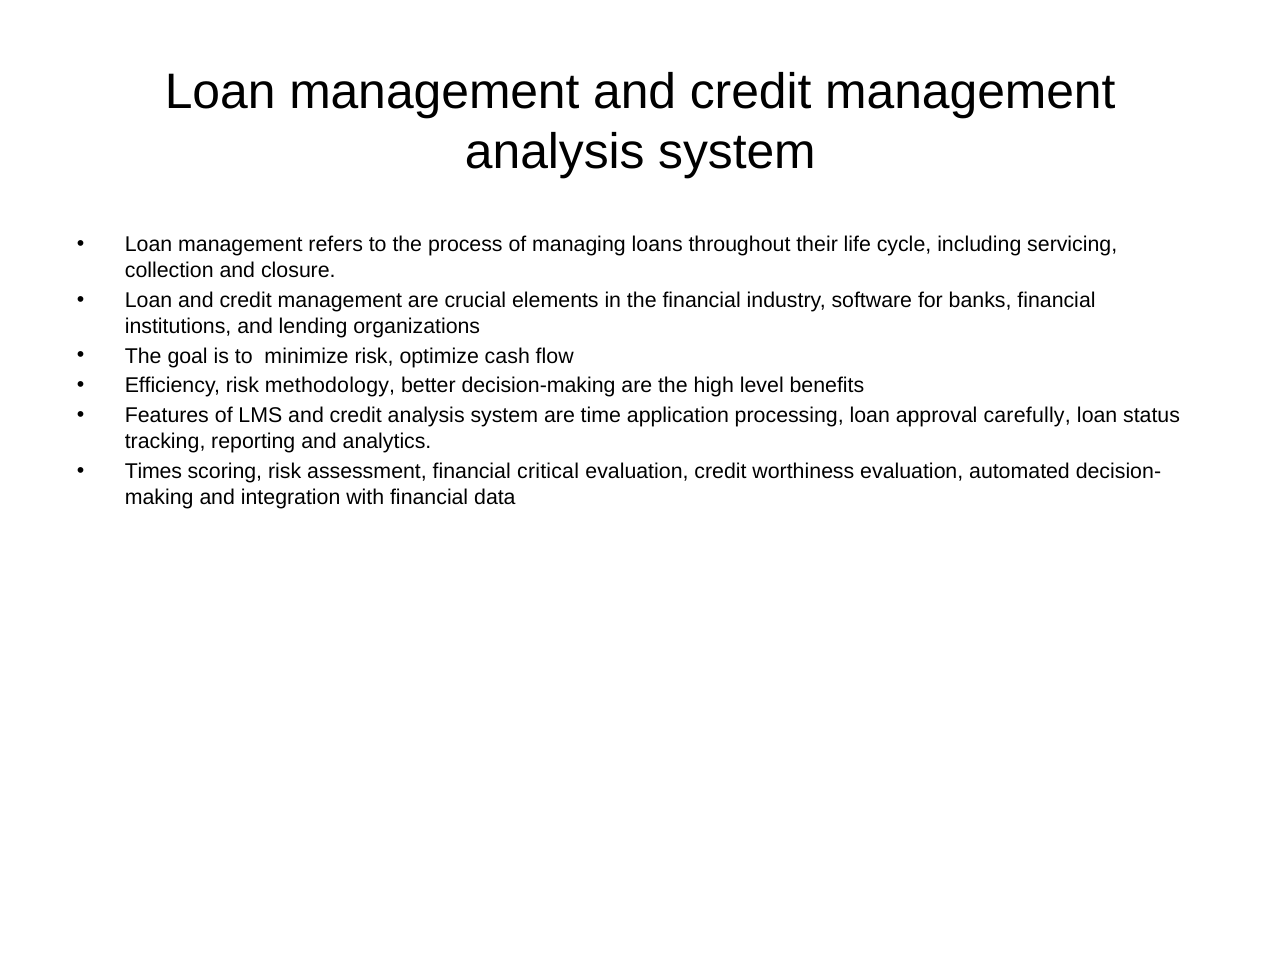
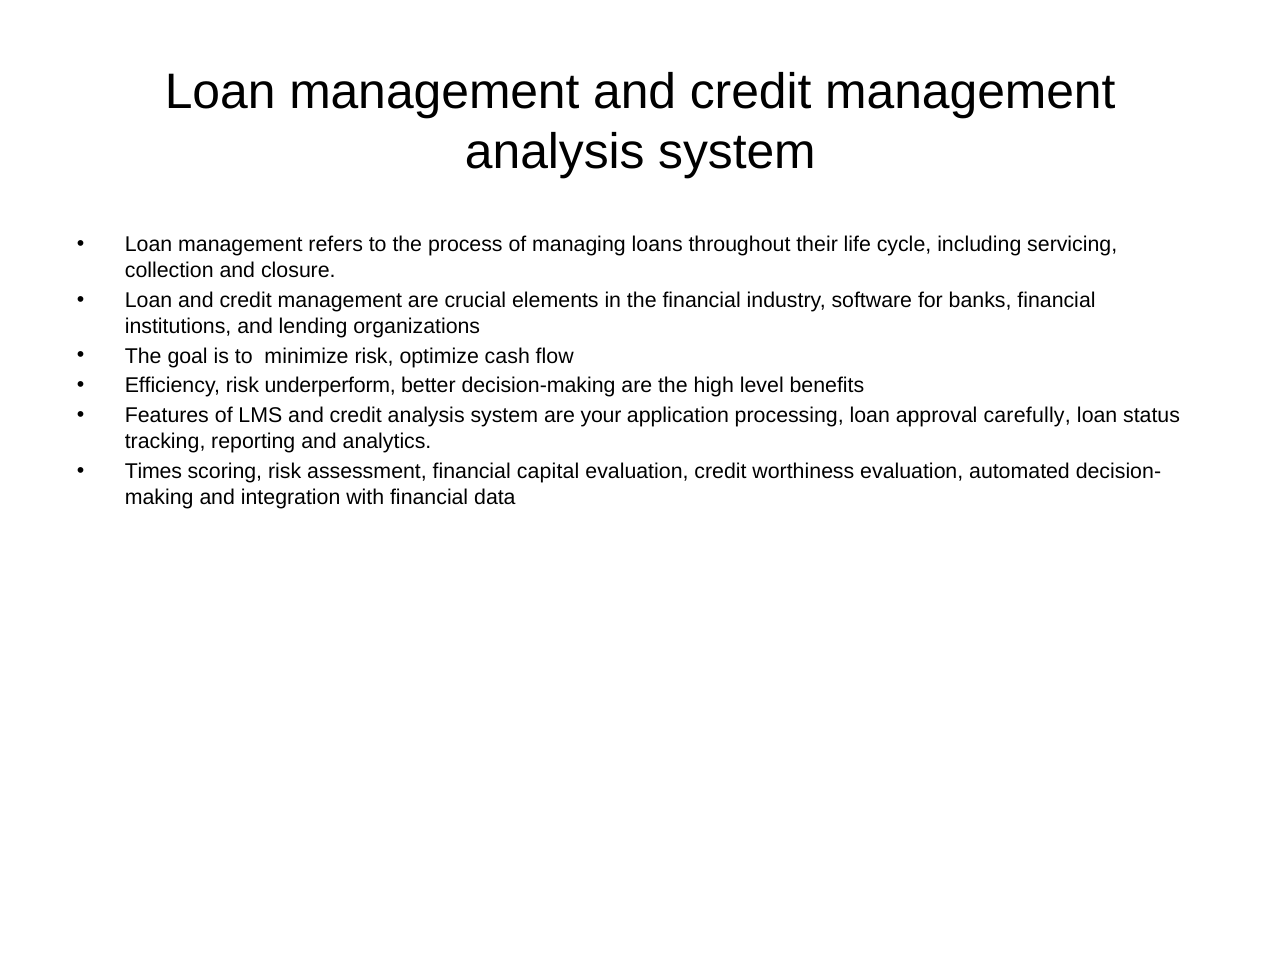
methodology: methodology -> underperform (330, 386)
time: time -> your (601, 416)
critical: critical -> capital (548, 471)
